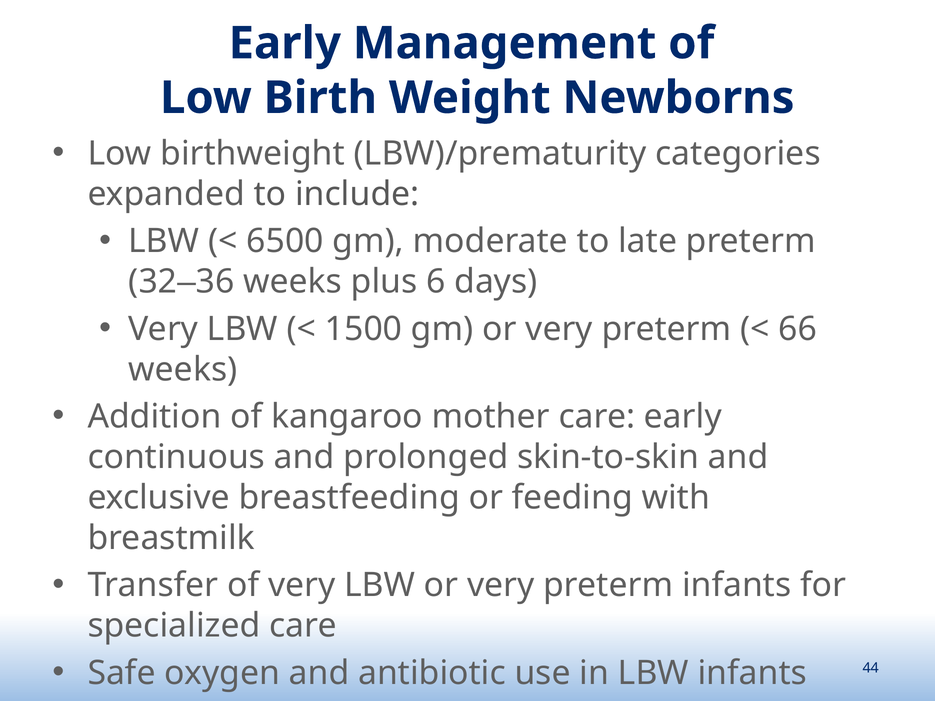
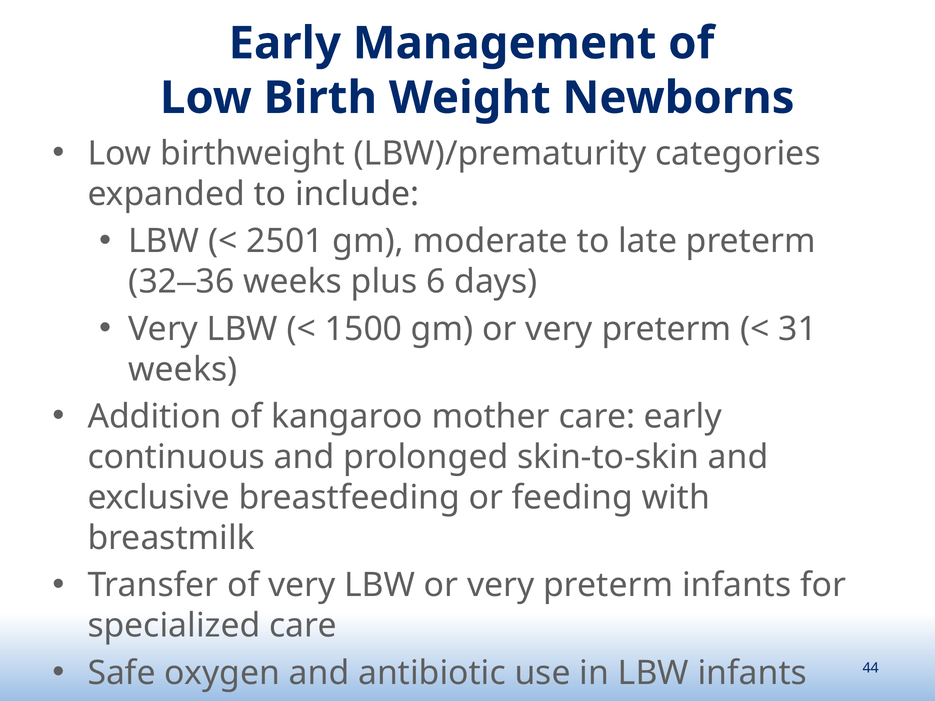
6500: 6500 -> 2501 (285, 241)
66: 66 -> 31 (798, 329)
